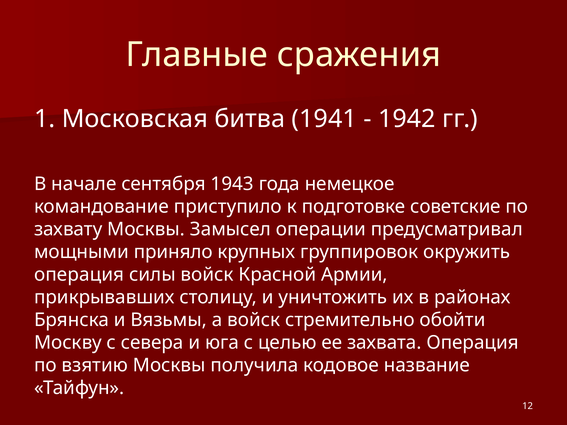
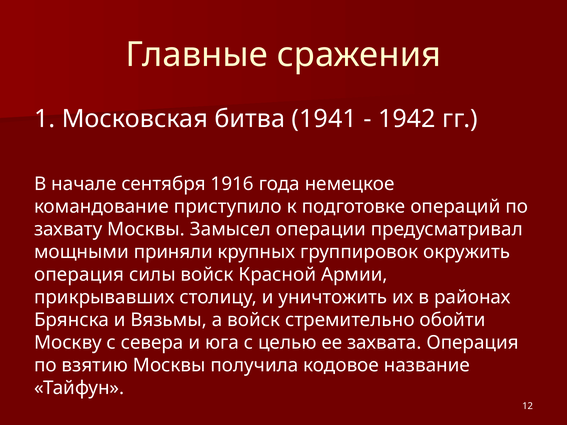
1943: 1943 -> 1916 (232, 184)
советские: советские -> операций (455, 207)
приняло: приняло -> приняли (173, 252)
